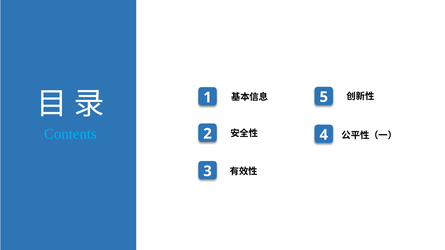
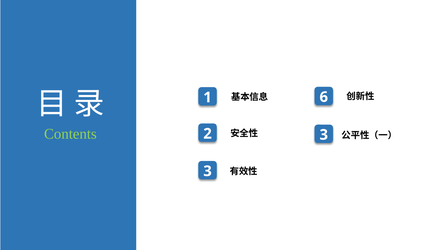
5: 5 -> 6 (324, 97)
Contents colour: light blue -> light green (70, 134)
4: 4 -> 3 (324, 135)
